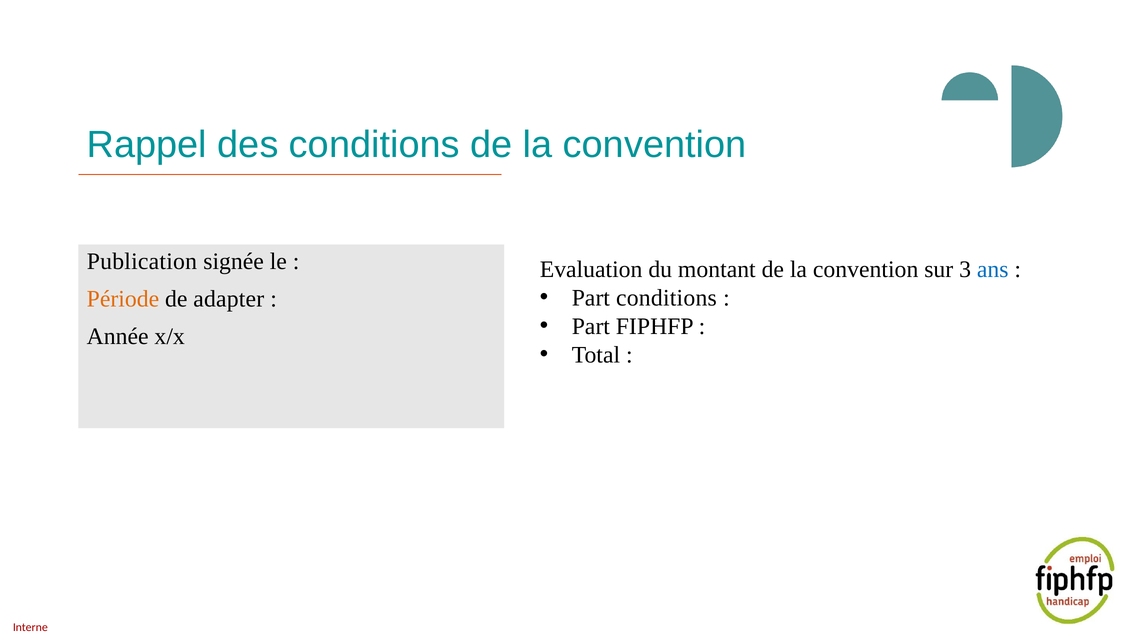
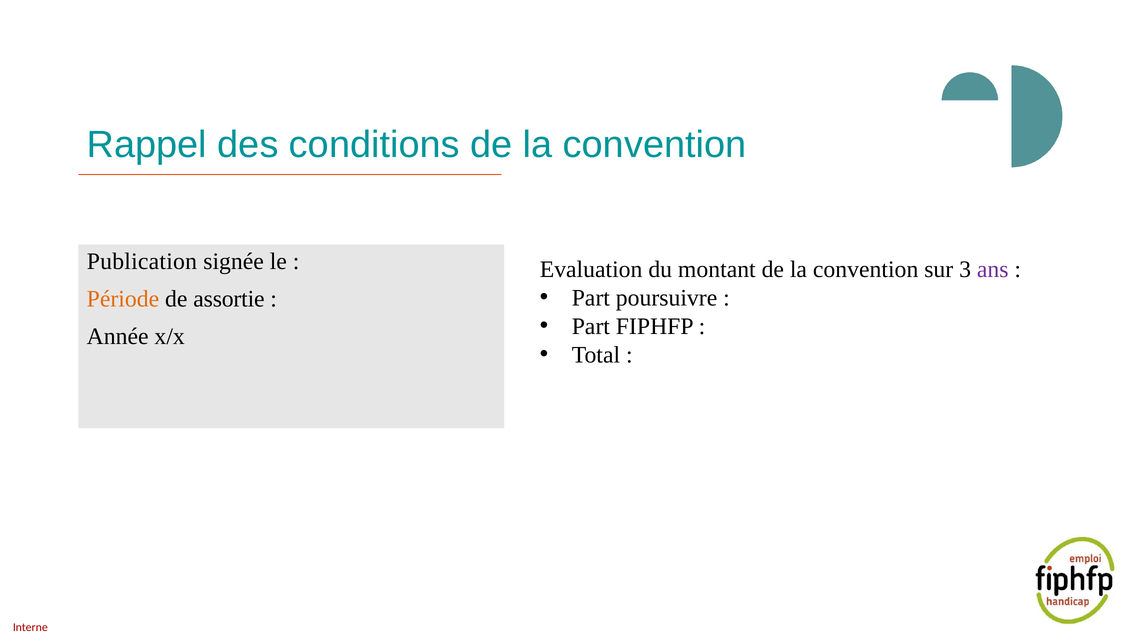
ans colour: blue -> purple (993, 270)
Part conditions: conditions -> poursuivre (667, 298)
adapter: adapter -> assortie (229, 299)
